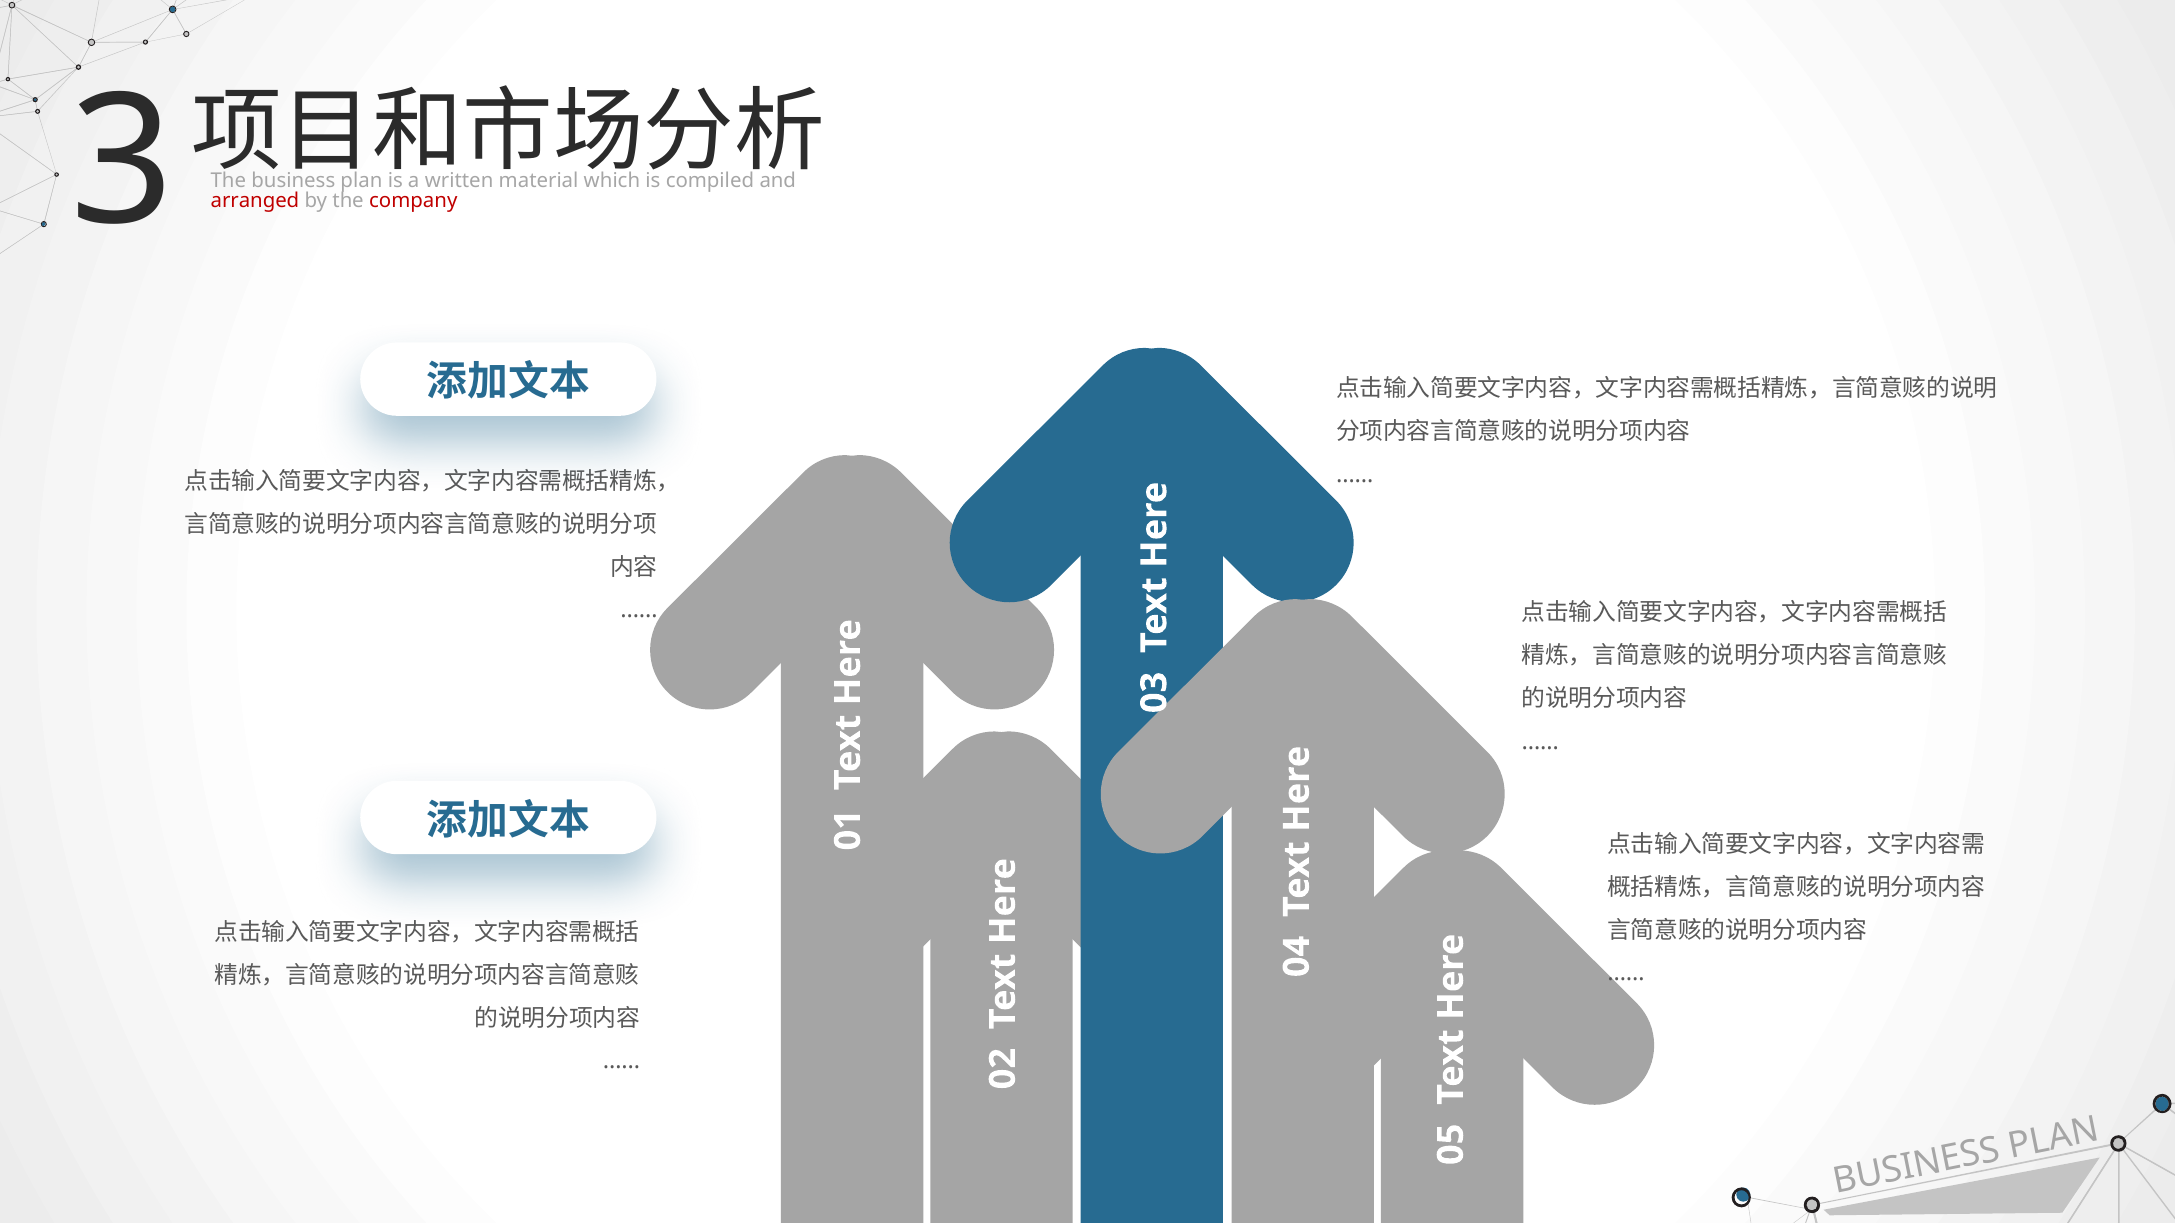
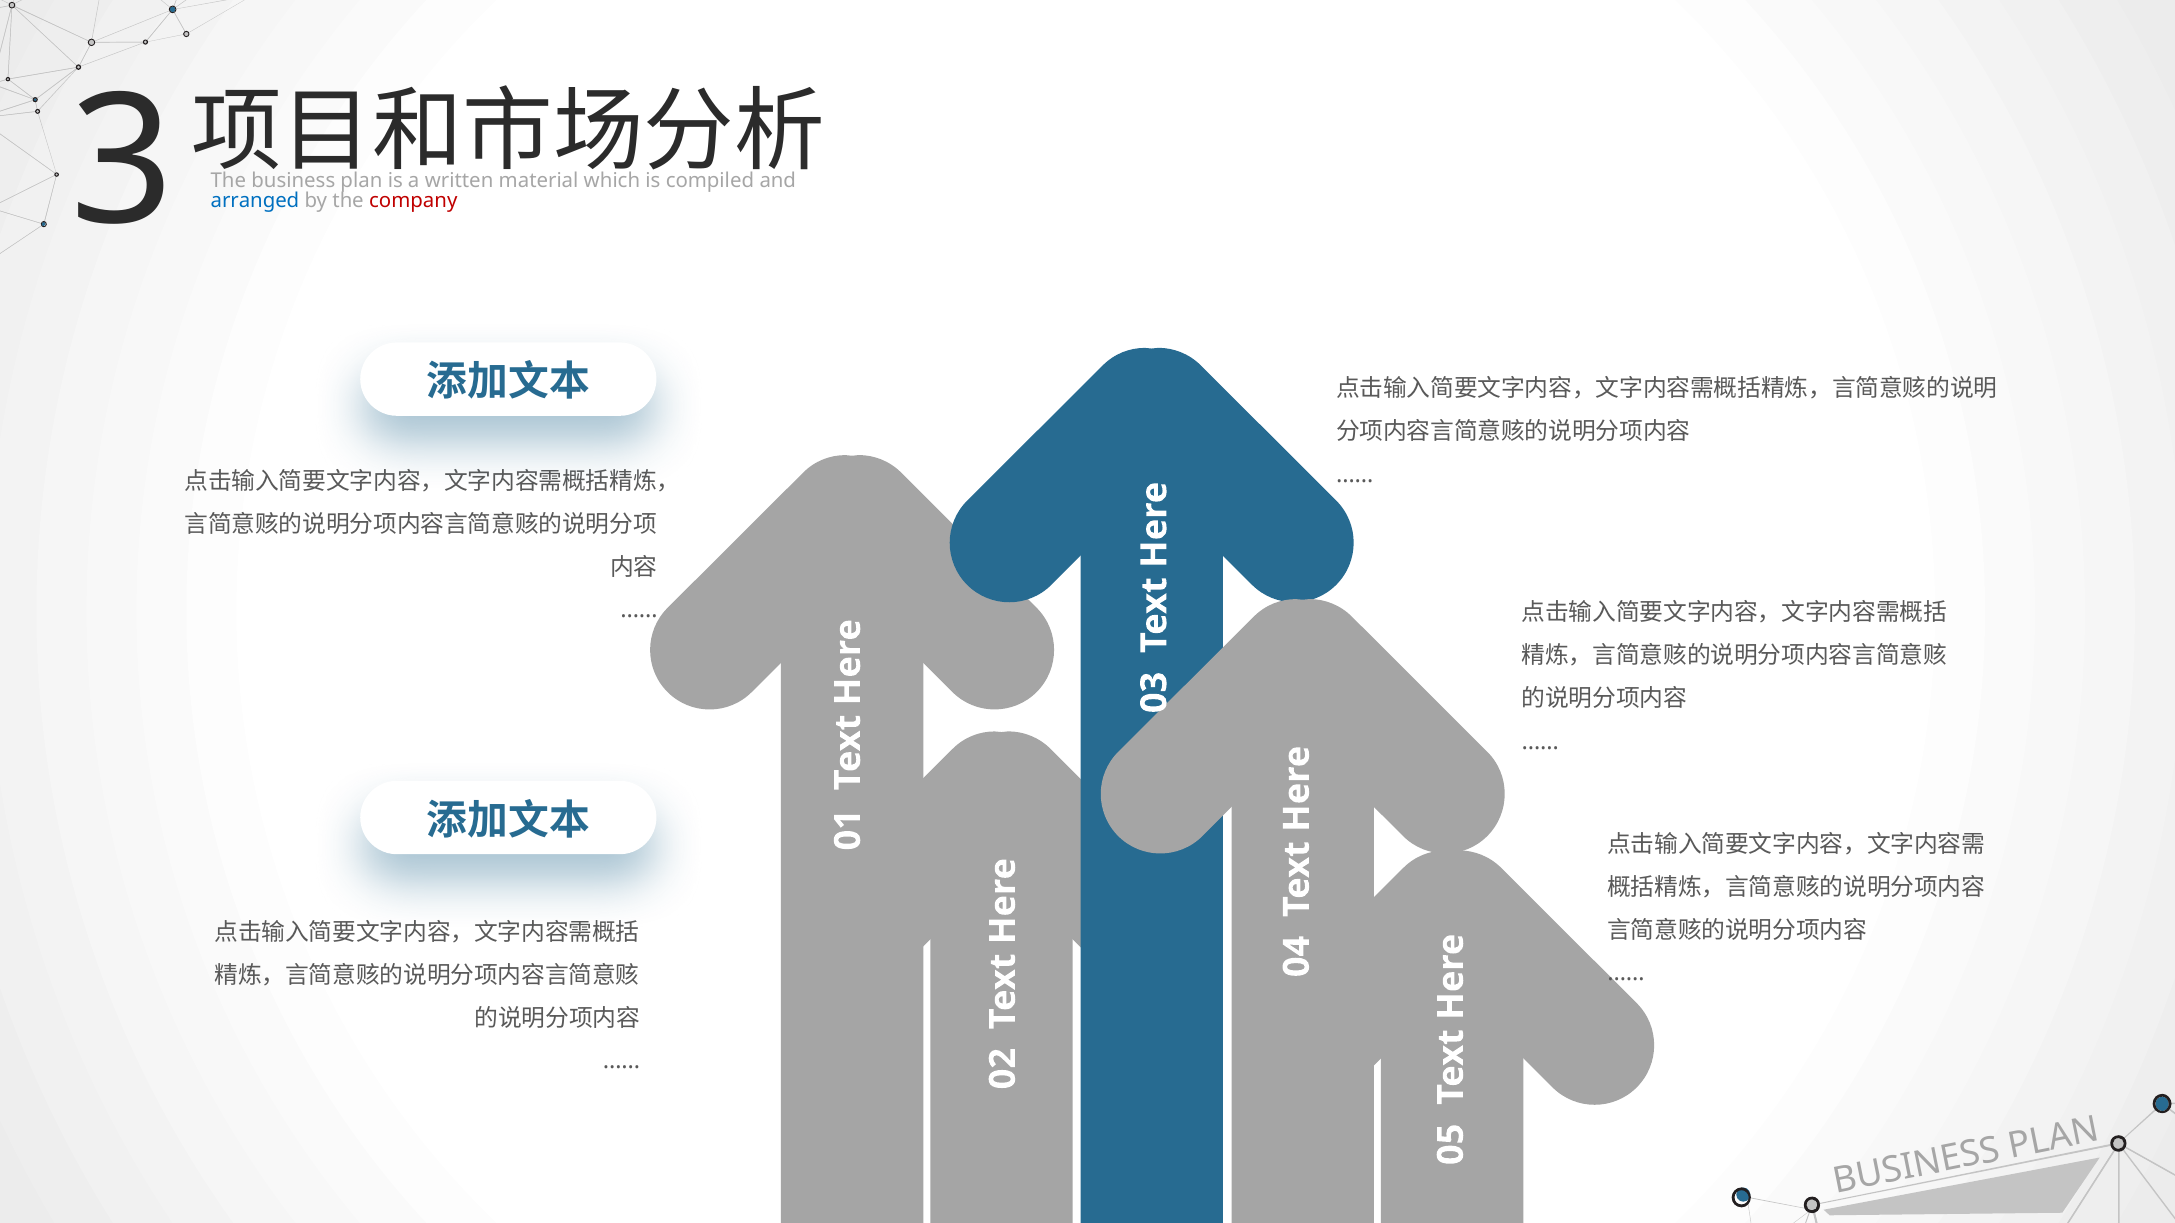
arranged colour: red -> blue (255, 200)
